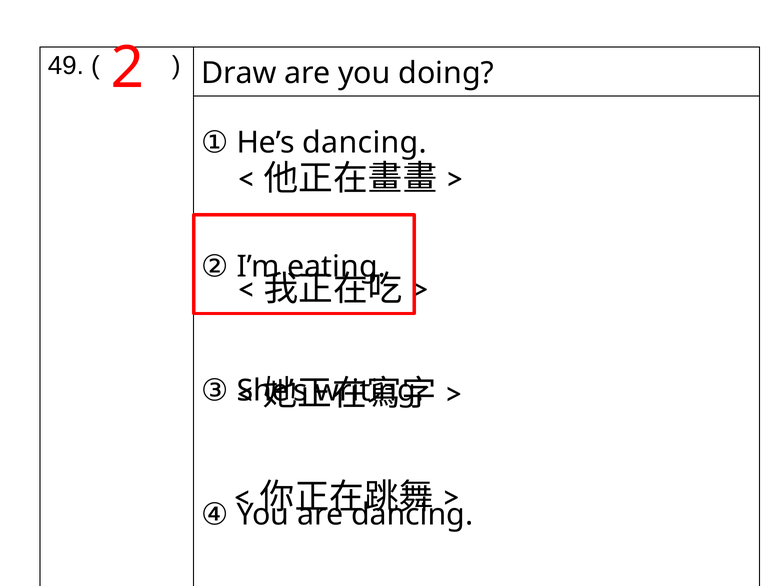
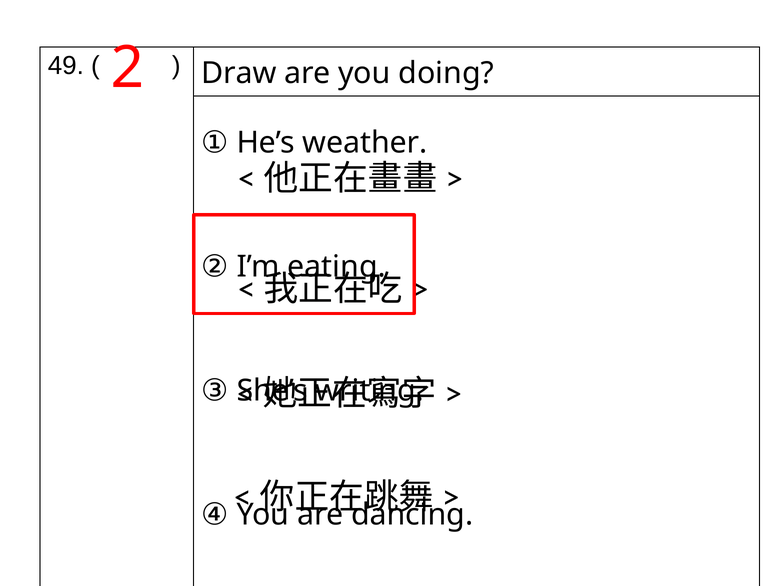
He’s dancing: dancing -> weather (365, 143)
